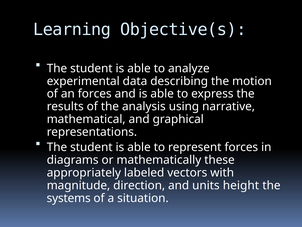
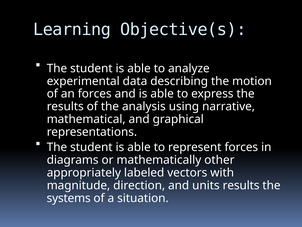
these: these -> other (219, 160)
units height: height -> results (241, 185)
